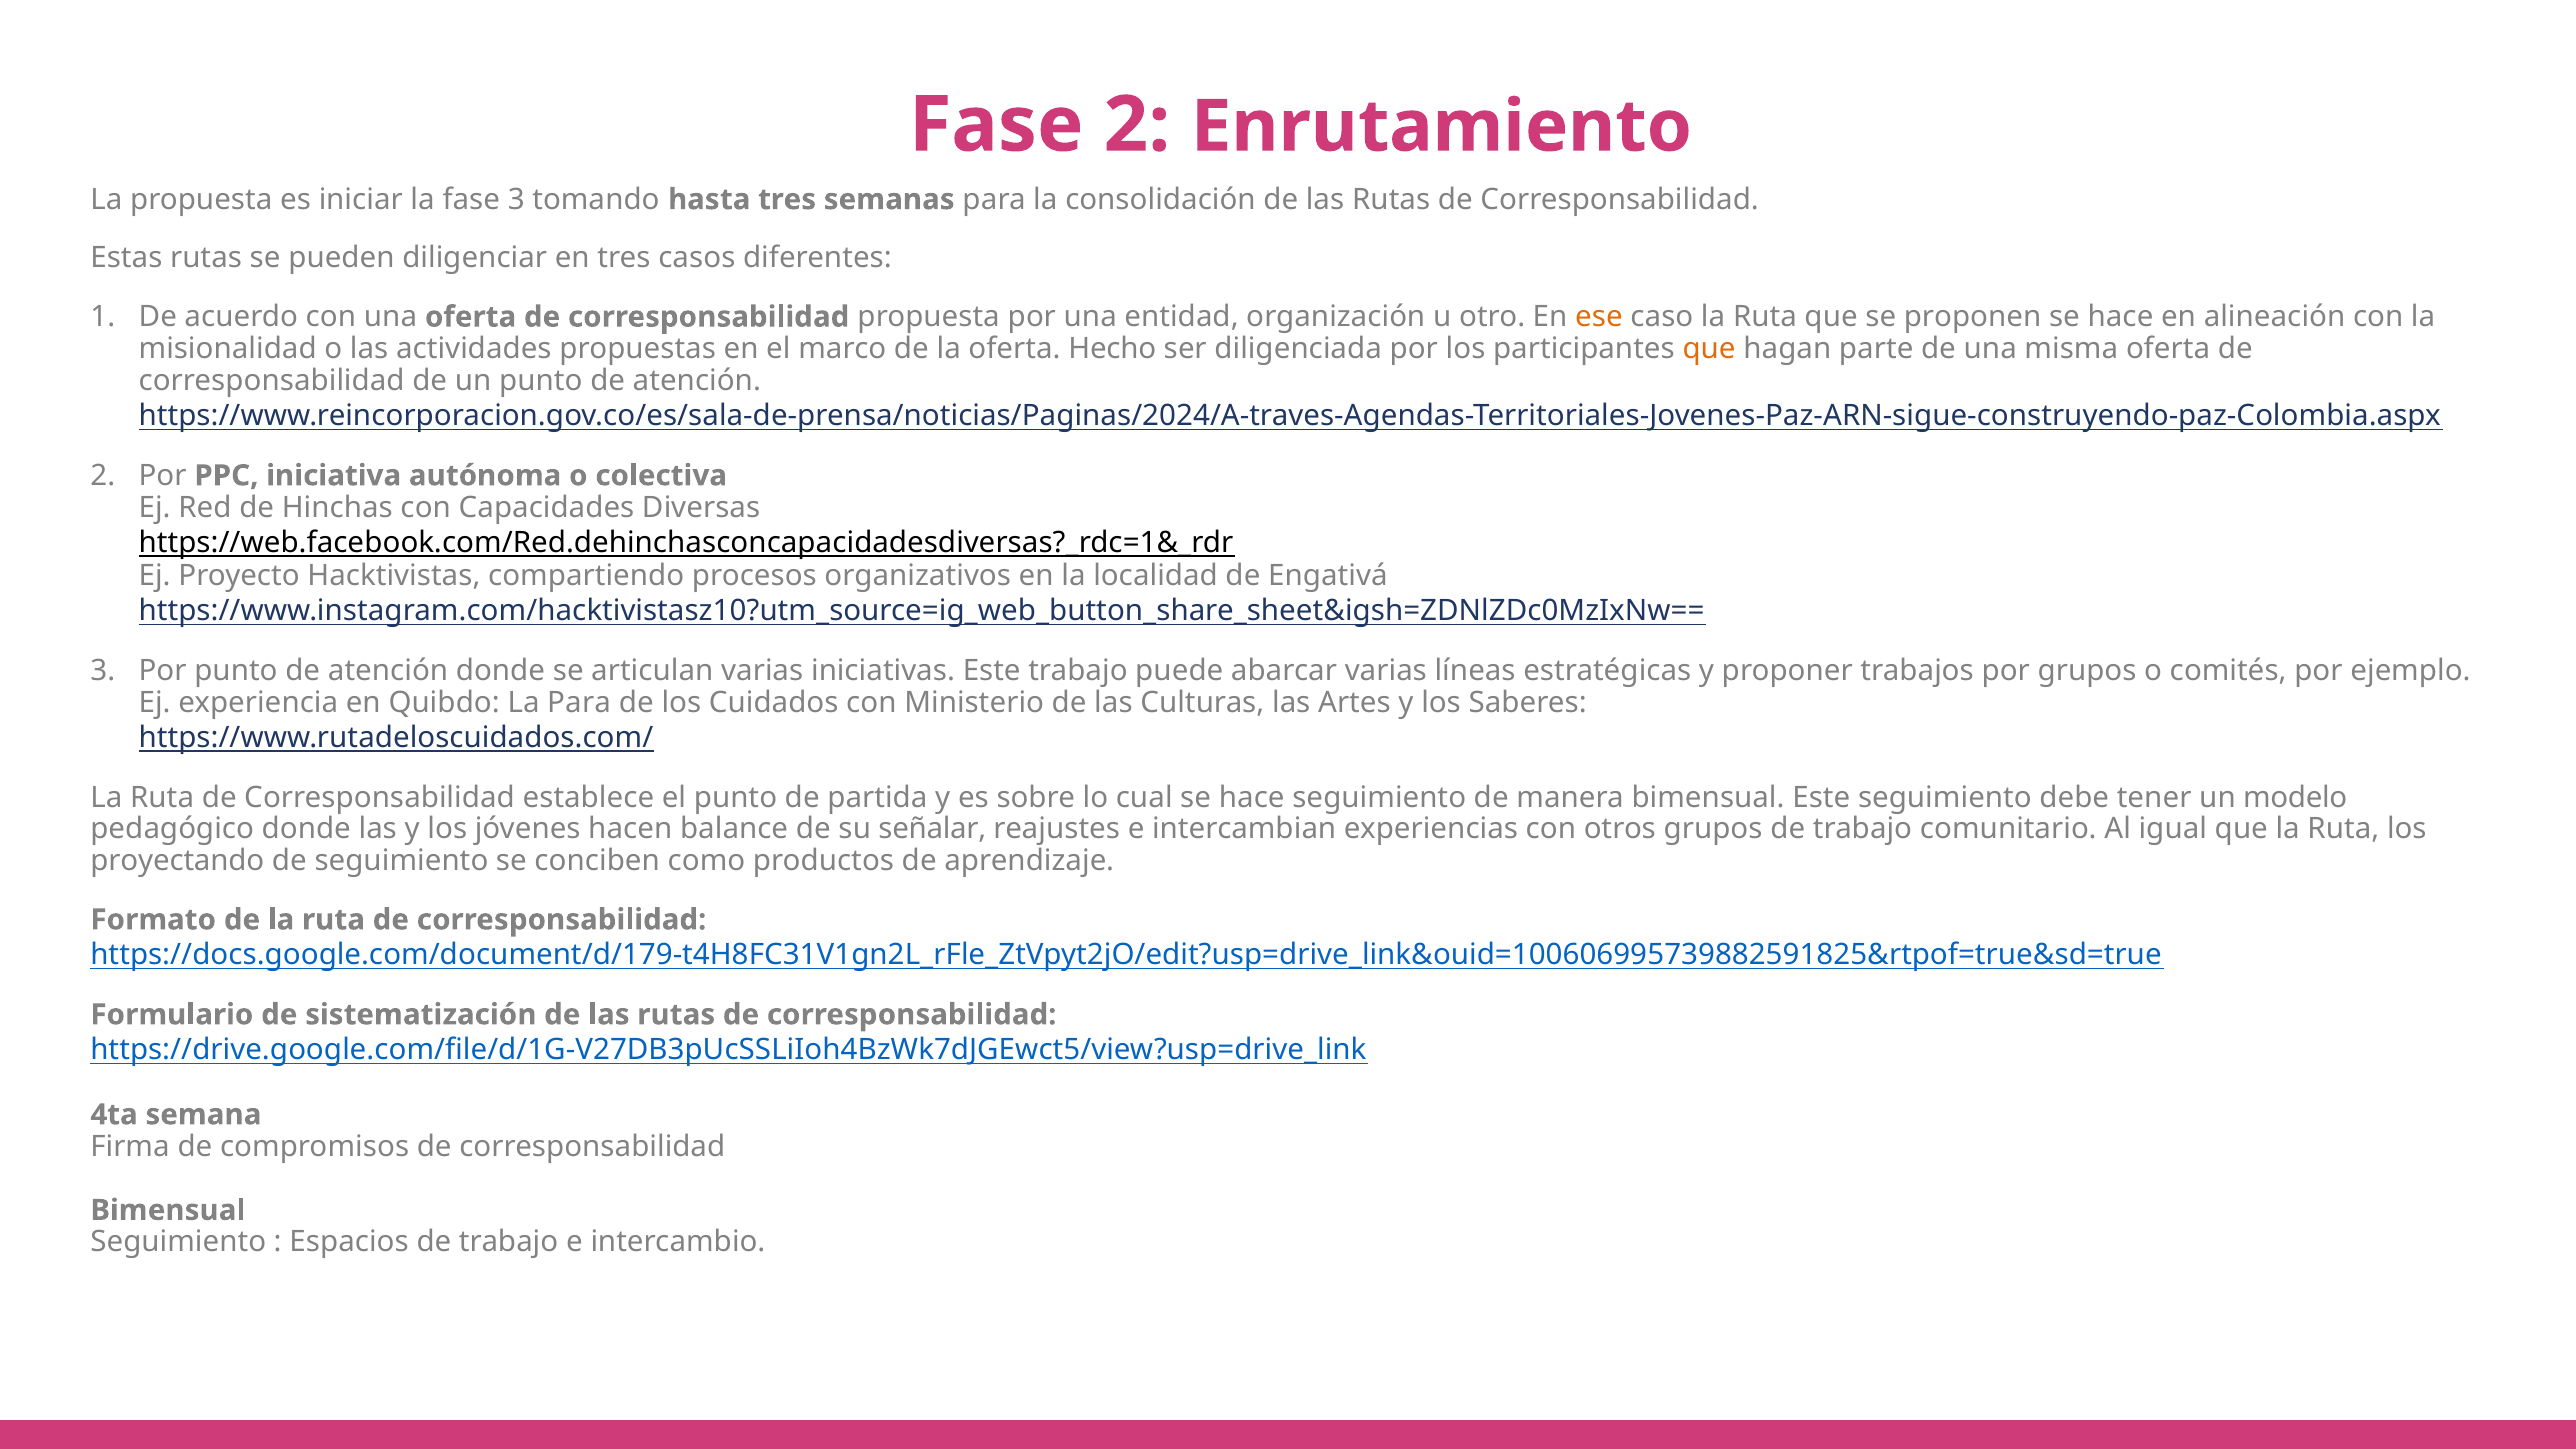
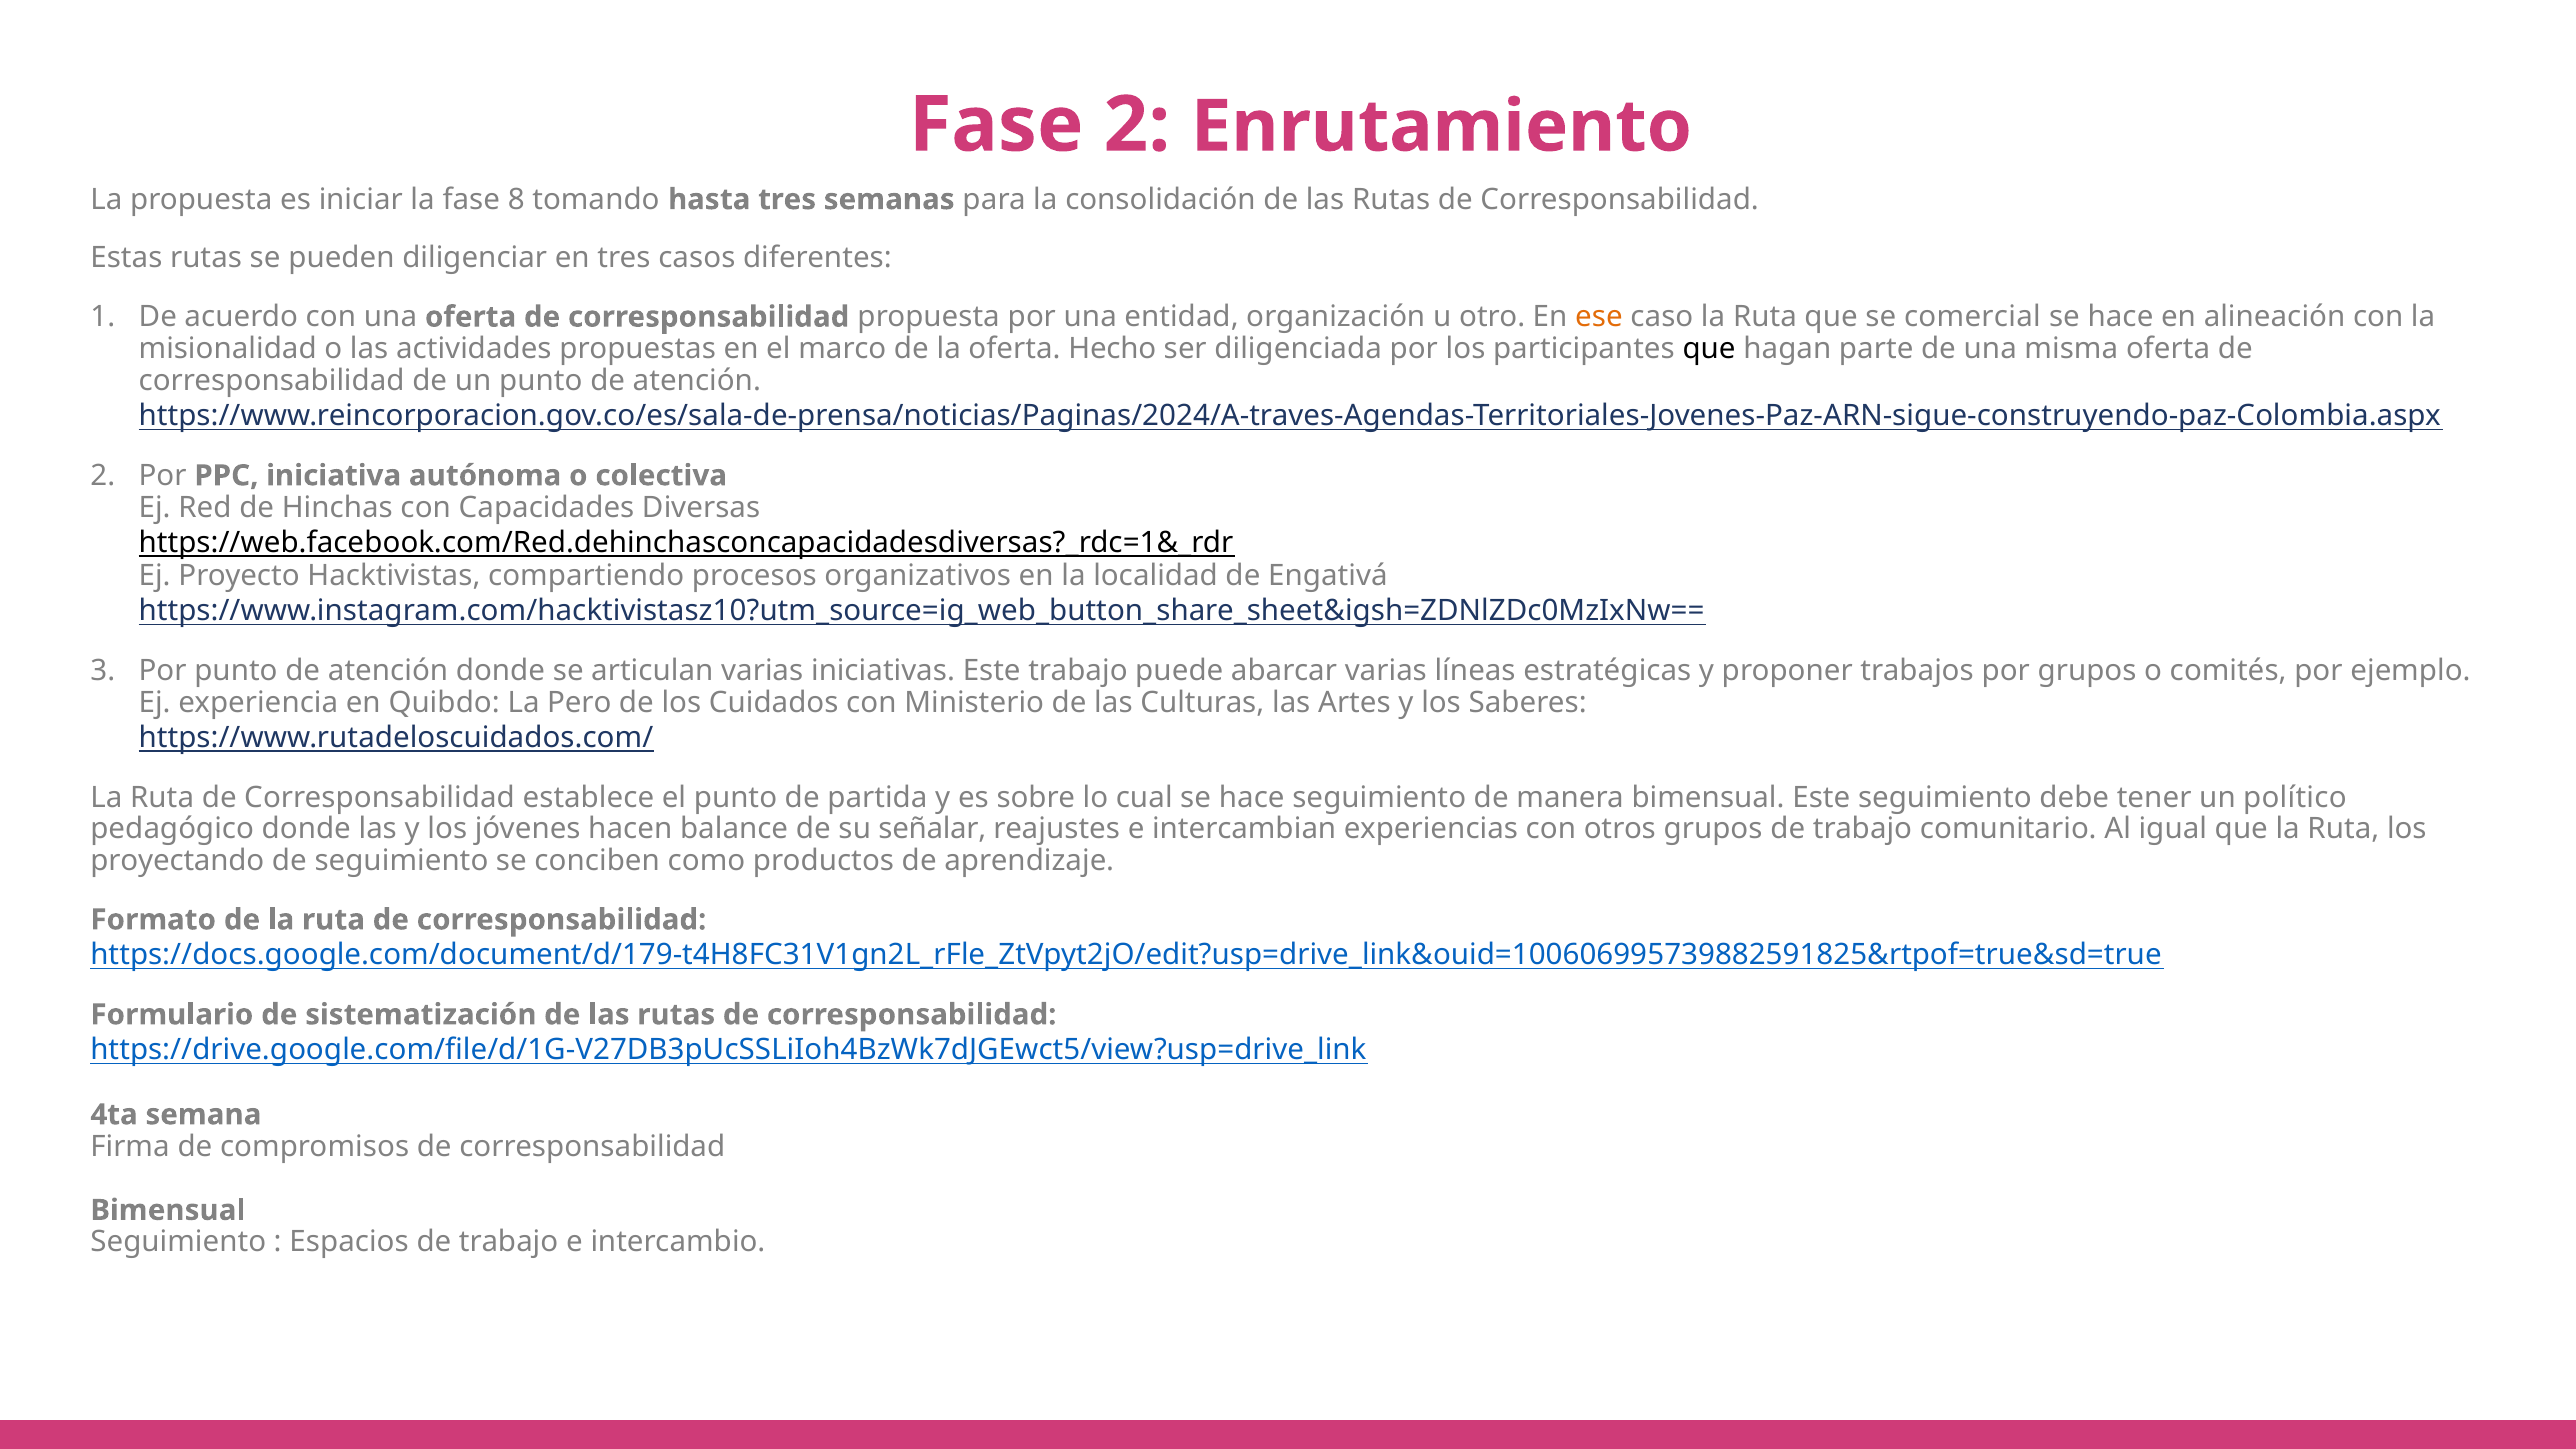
fase 3: 3 -> 8 (516, 200)
proponen: proponen -> comercial (1972, 317)
que colour: orange -> black (1709, 349)
La Para: Para -> Pero (579, 702)
modelo: modelo -> político (2295, 797)
